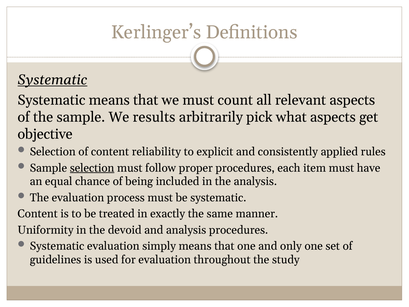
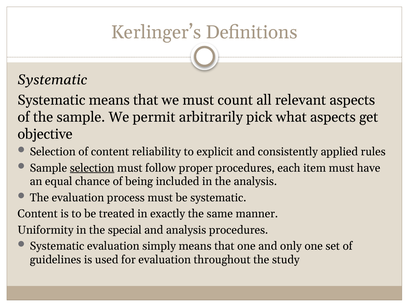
Systematic underline: present -> none (52, 80)
results: results -> permit (154, 117)
devoid: devoid -> special (125, 230)
